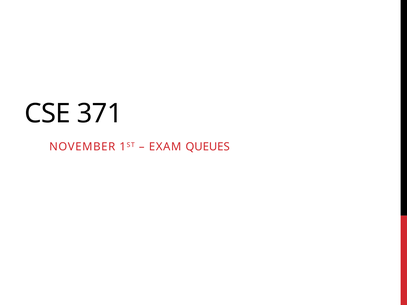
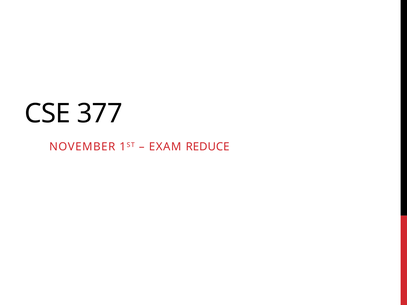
371: 371 -> 377 (100, 114)
QUEUES: QUEUES -> REDUCE (208, 147)
